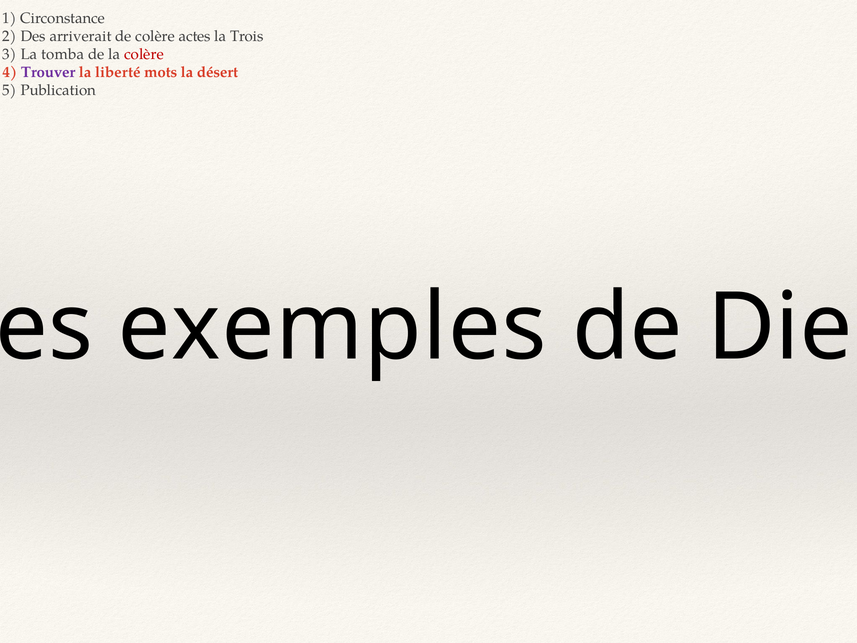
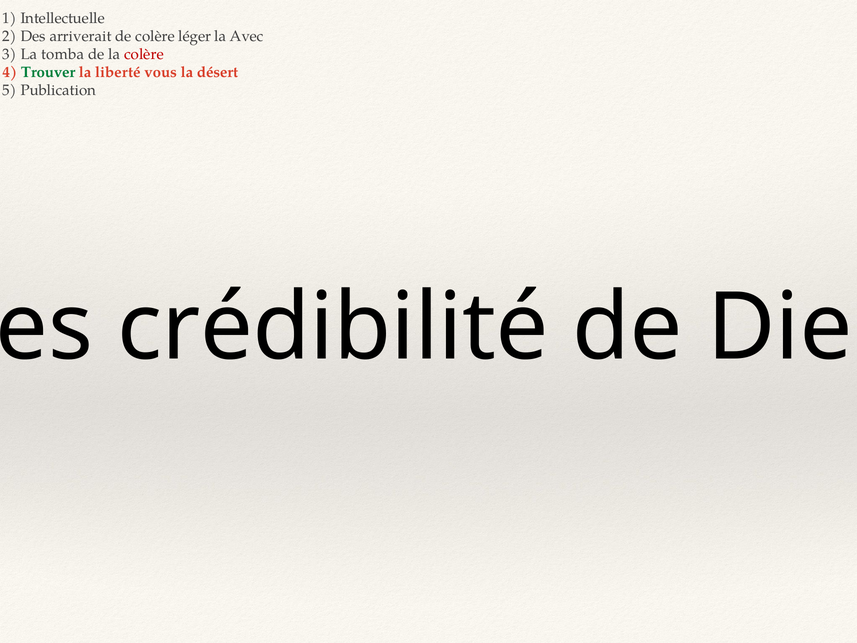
Circonstance: Circonstance -> Intellectuelle (63, 18)
actes: actes -> léger (195, 36)
Trois: Trois -> Avec (247, 36)
Trouver colour: purple -> green (48, 72)
mots: mots -> vous (161, 72)
exemples: exemples -> crédibilité (333, 328)
